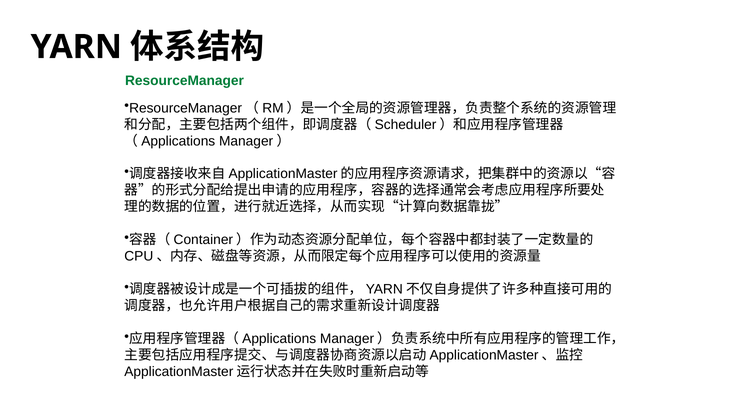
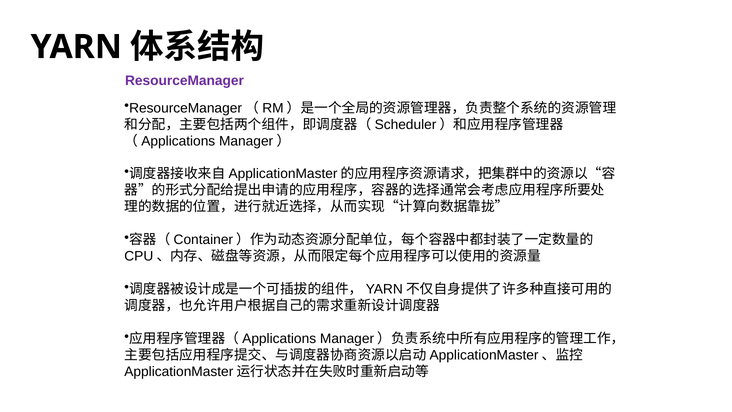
ResourceManager colour: green -> purple (184, 81)
